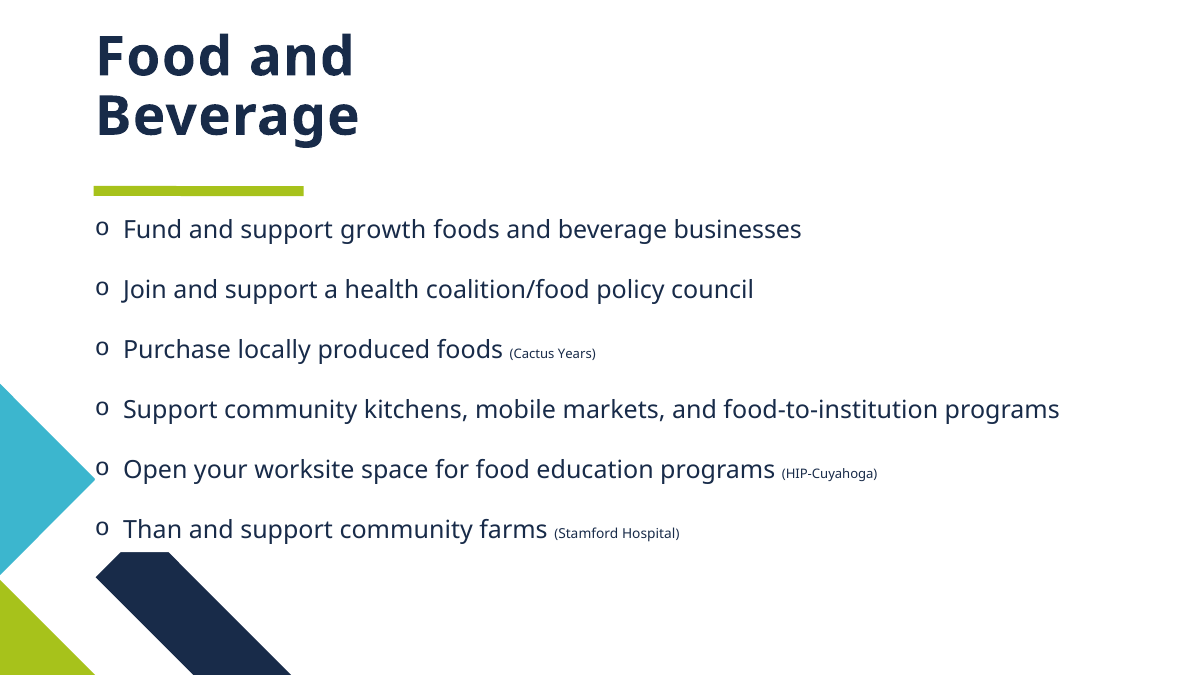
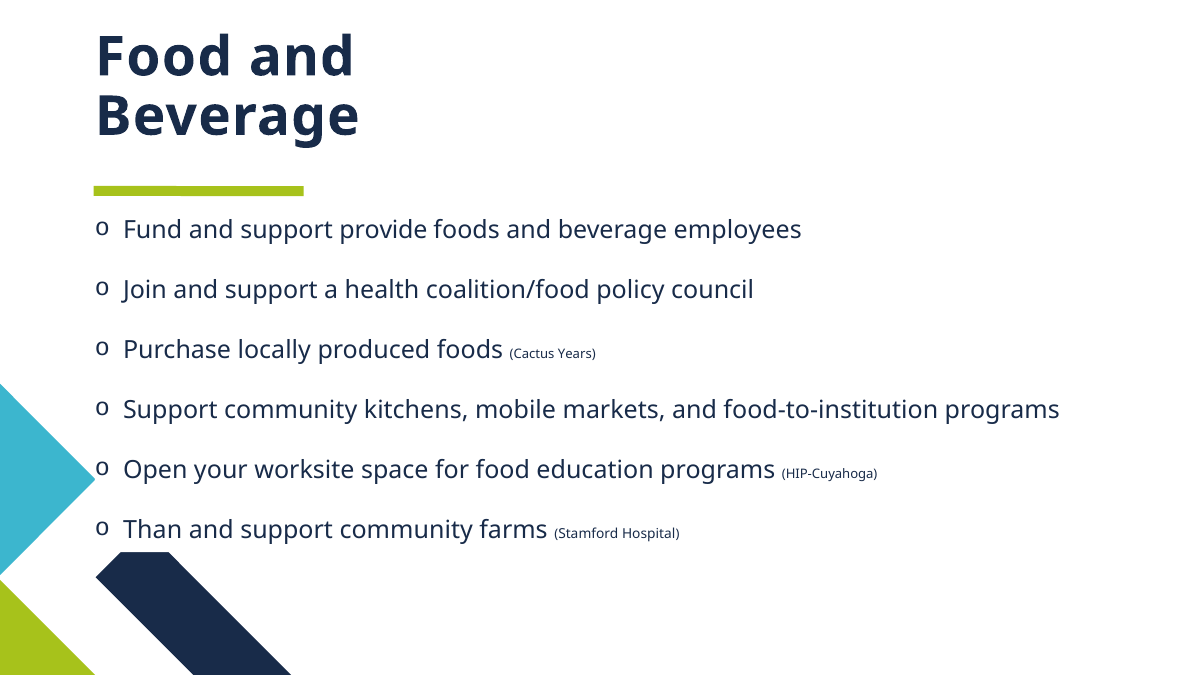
growth: growth -> provide (383, 230)
businesses: businesses -> employees (738, 230)
